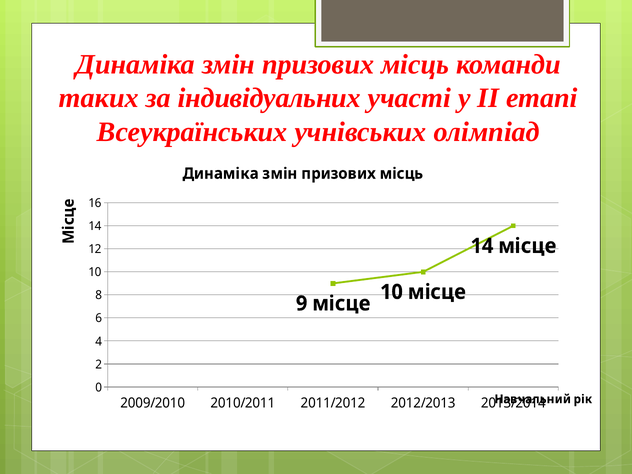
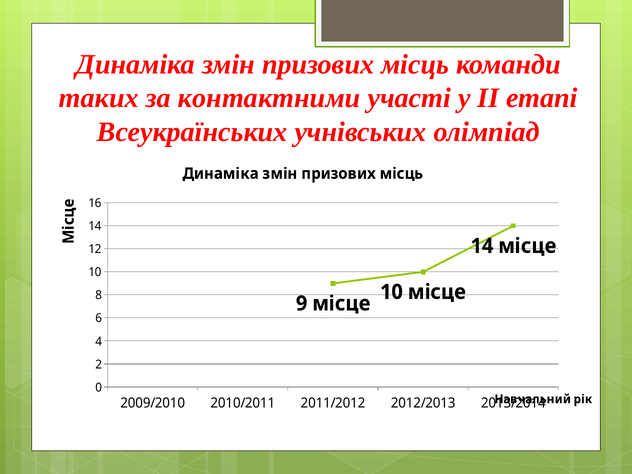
індивідуальних: індивідуальних -> контактними (269, 98)
